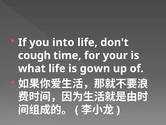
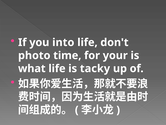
cough: cough -> photo (34, 55)
gown: gown -> tacky (95, 68)
